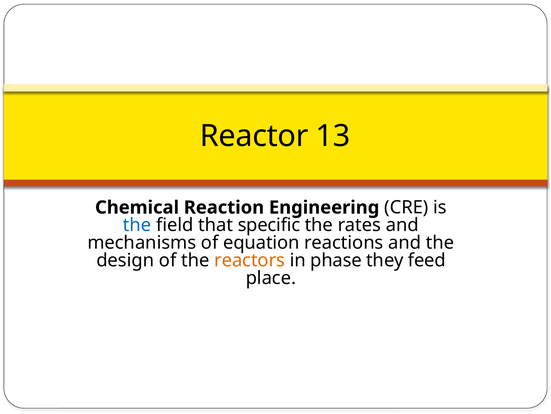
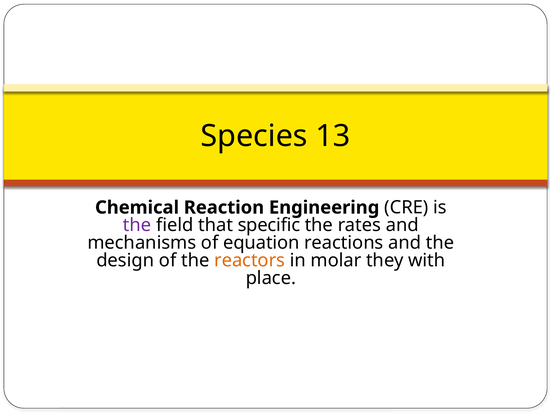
Reactor: Reactor -> Species (254, 136)
the colour: blue -> purple (137, 225)
phase: phase -> molar (336, 260)
feed: feed -> with (427, 260)
